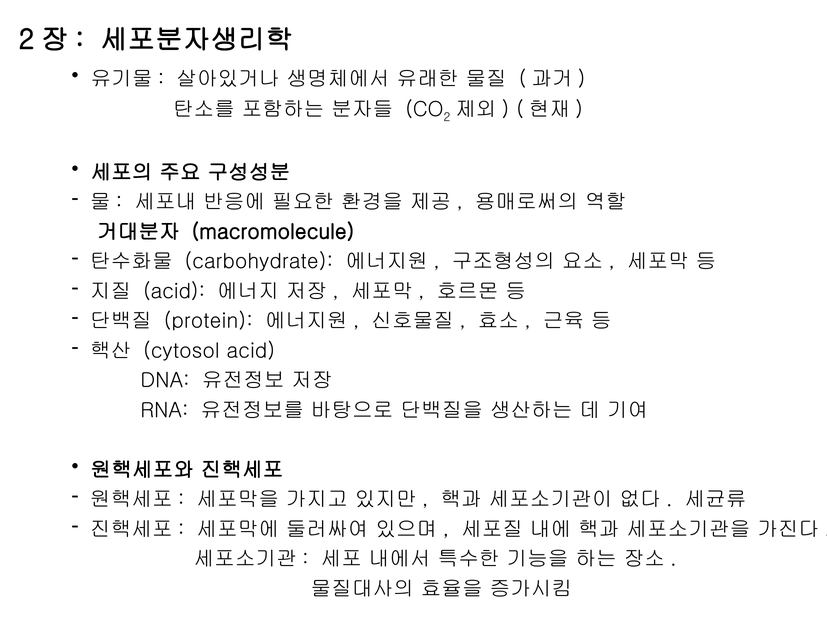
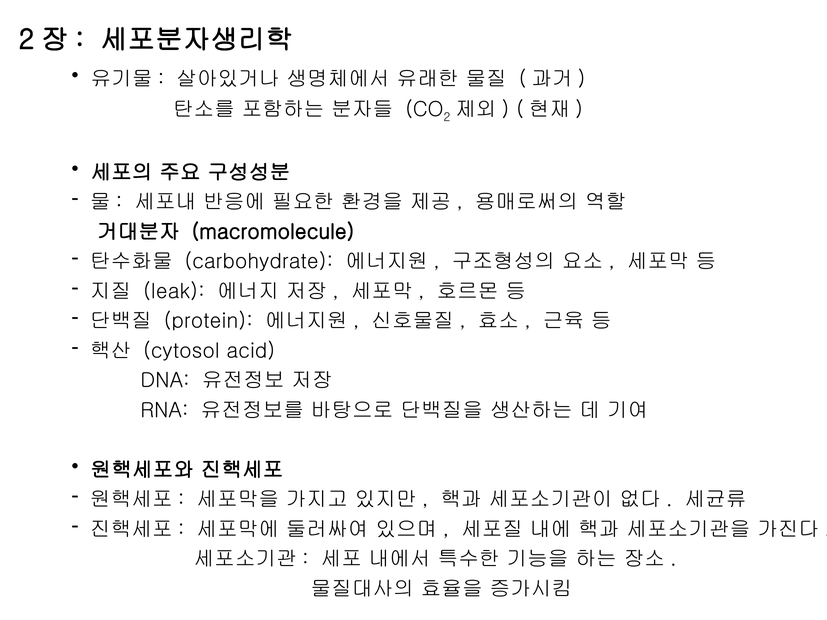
acid: acid -> leak (174, 291)
